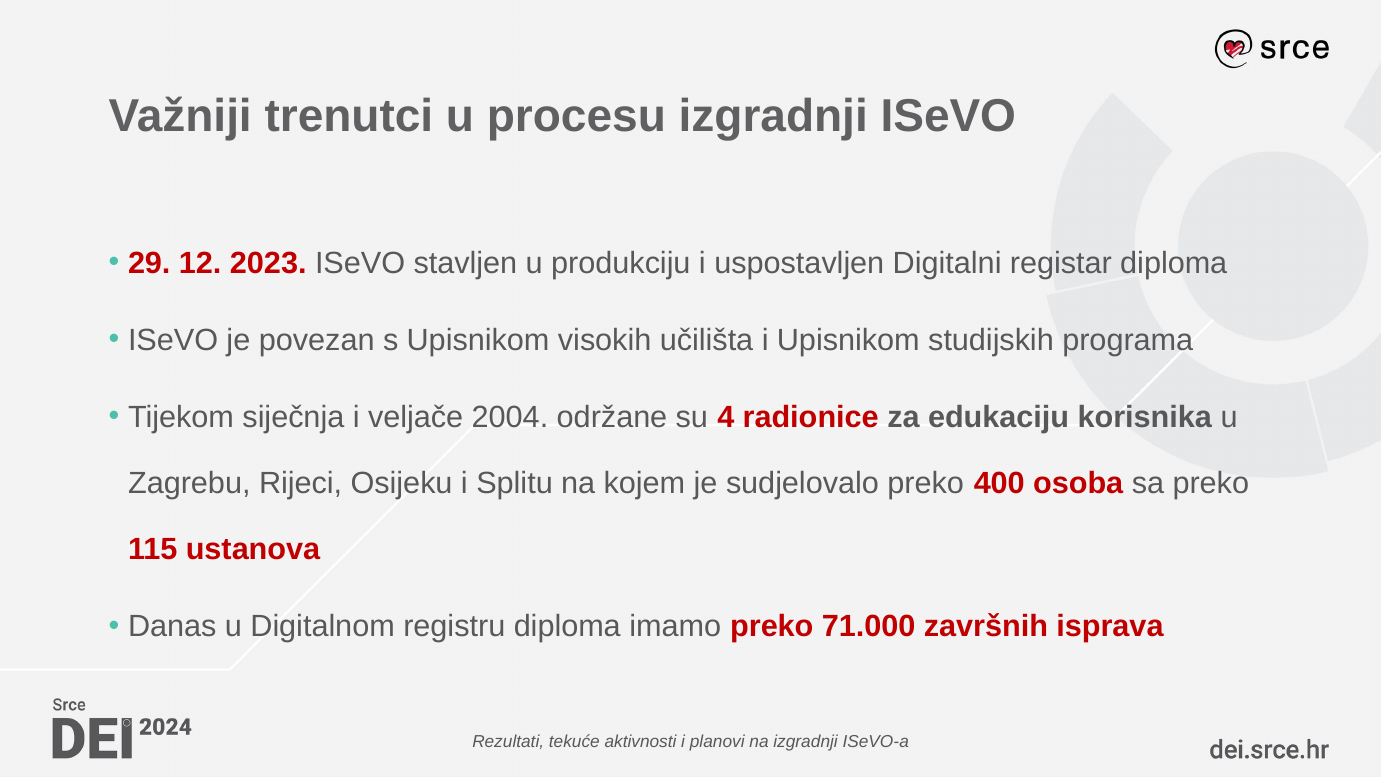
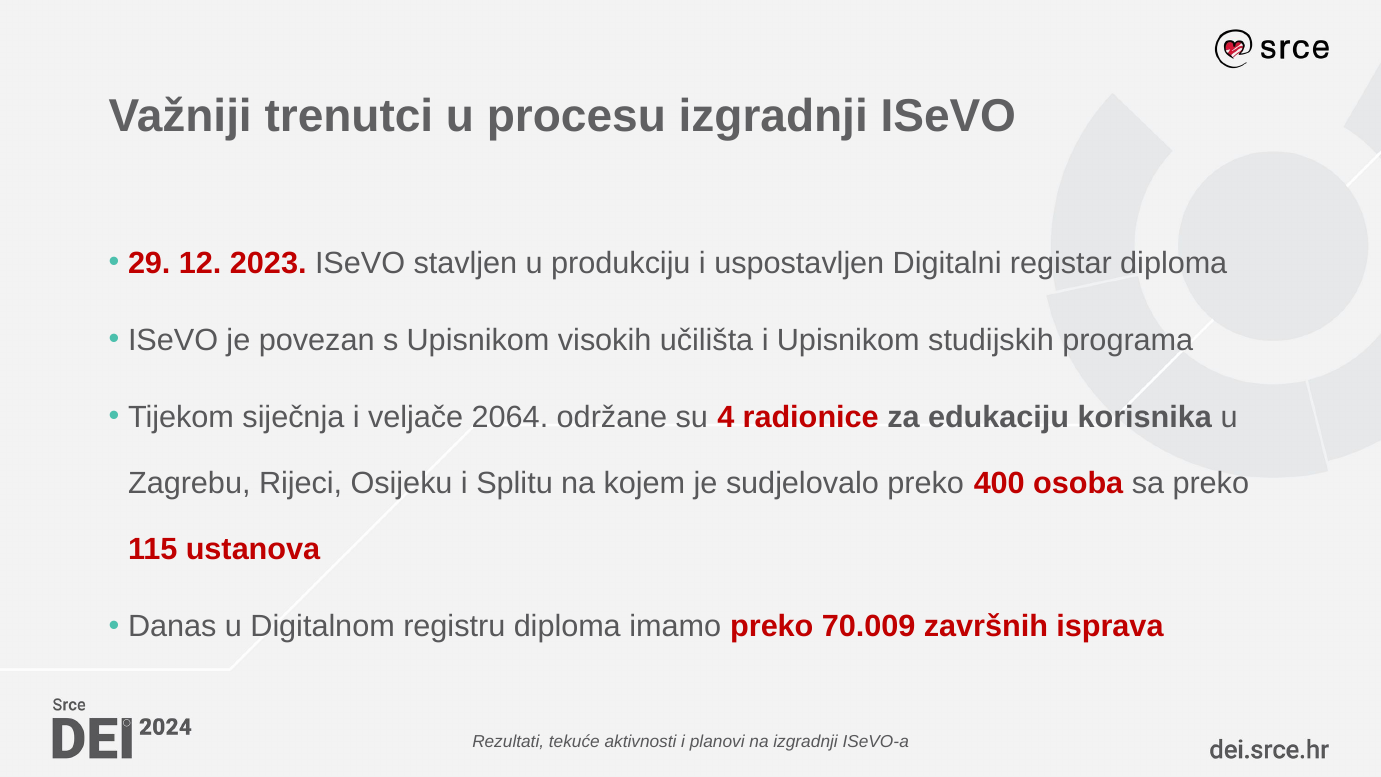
2004: 2004 -> 2064 (510, 417)
71.000: 71.000 -> 70.009 (869, 627)
